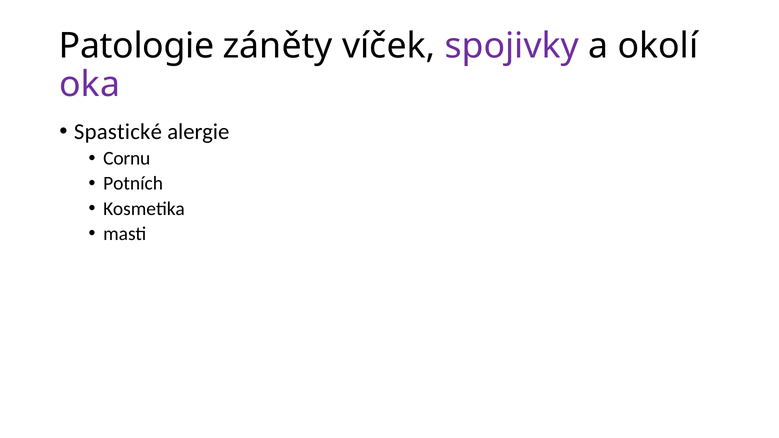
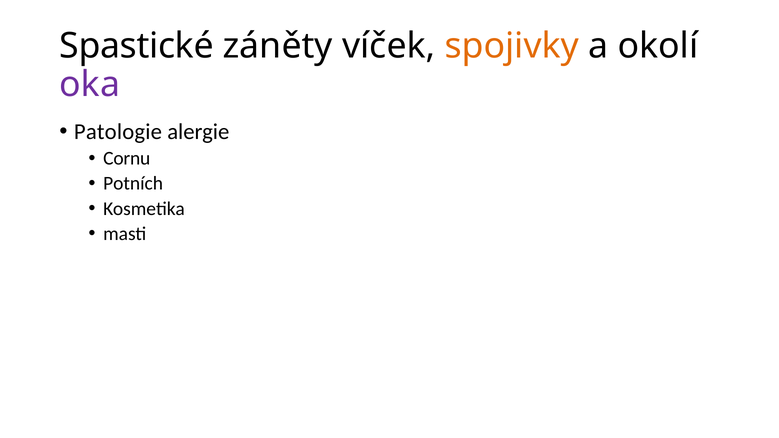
Patologie: Patologie -> Spastické (137, 46)
spojivky colour: purple -> orange (512, 46)
Spastické: Spastické -> Patologie (118, 132)
